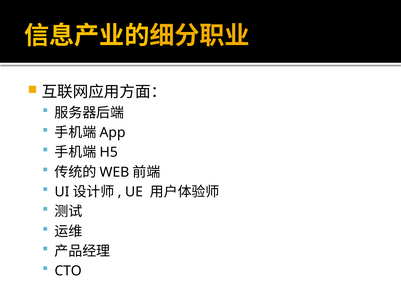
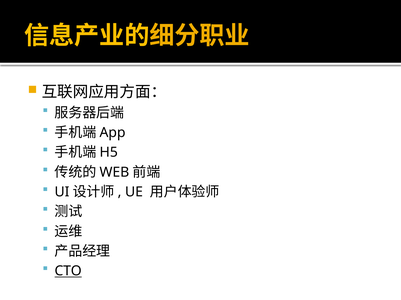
CTO underline: none -> present (68, 272)
